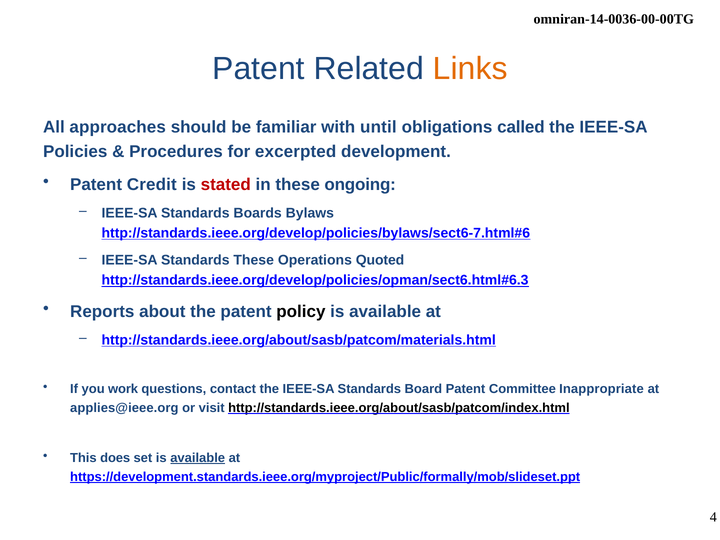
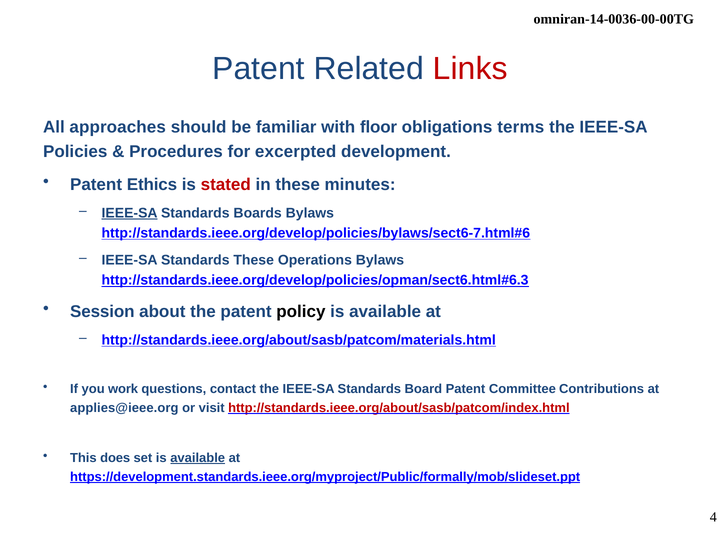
Links colour: orange -> red (470, 69)
until: until -> floor (379, 127)
called: called -> terms (521, 127)
Credit: Credit -> Ethics (152, 184)
ongoing: ongoing -> minutes (360, 184)
IEEE-SA underline: none -> present (130, 213)
Operations Quoted: Quoted -> Bylaws (380, 260)
Reports: Reports -> Session (102, 311)
Inappropriate: Inappropriate -> Contributions (602, 389)
http://standards.ieee.org/about/sasb/patcom/index.html colour: black -> red (399, 408)
